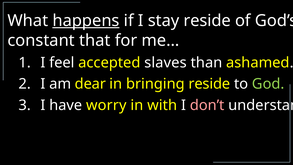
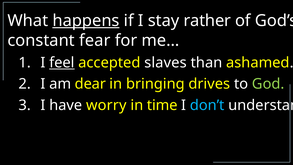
stay reside: reside -> rather (207, 21)
that: that -> fear (95, 40)
feel underline: none -> present (62, 63)
bringing reside: reside -> drives (209, 84)
with: with -> time (162, 105)
don’t colour: pink -> light blue (207, 105)
